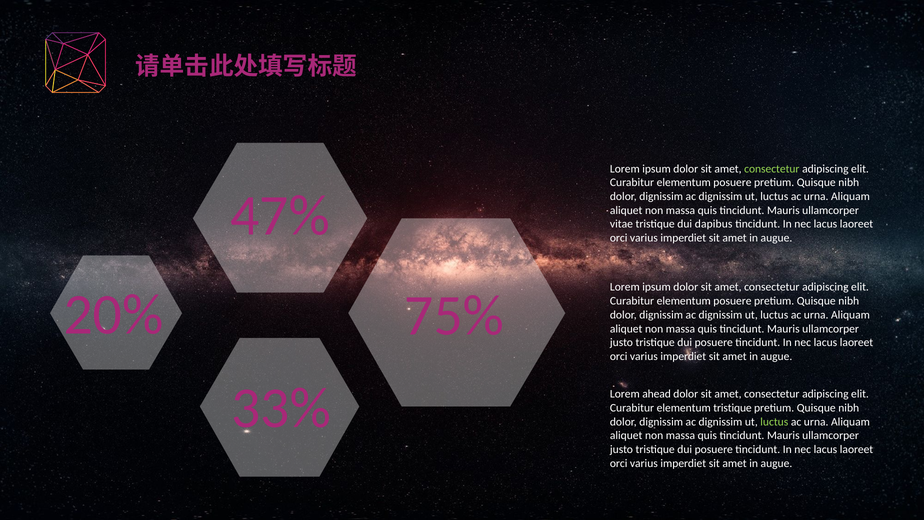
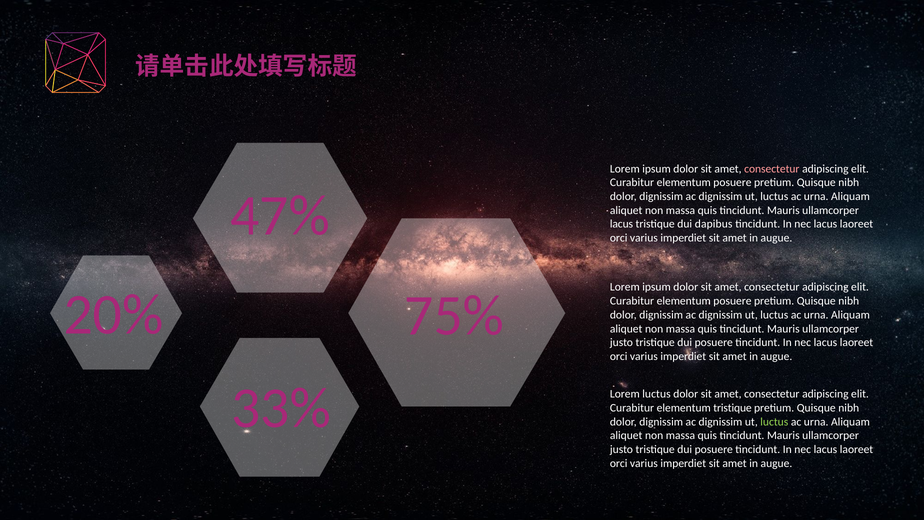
consectetur colour: light green -> pink (772, 169)
vitae: vitae -> lacus (622, 224)
Lorem ahead: ahead -> luctus (656, 394)
